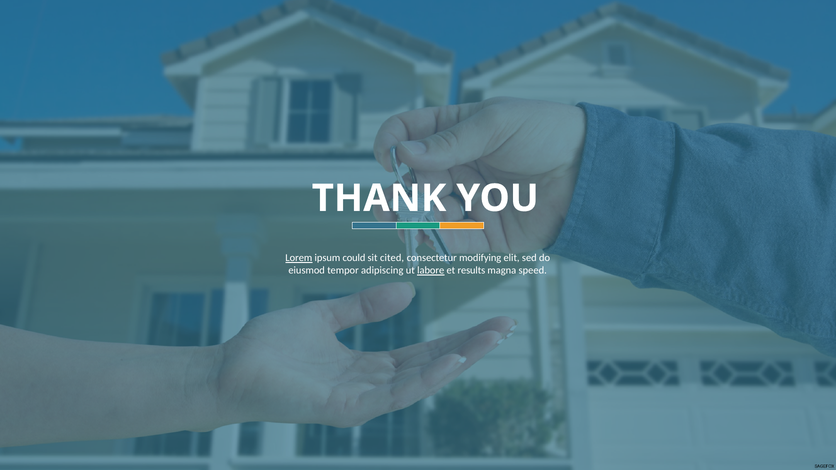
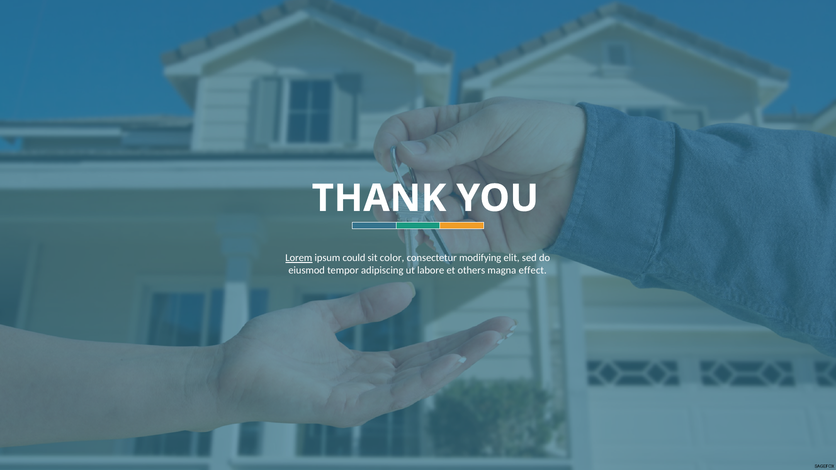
cited: cited -> color (392, 258)
labore underline: present -> none (431, 271)
results: results -> others (471, 271)
speed: speed -> effect (533, 271)
